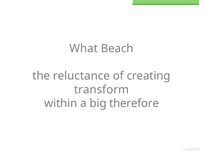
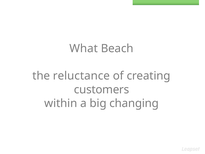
transform: transform -> customers (102, 89)
therefore: therefore -> changing (134, 103)
